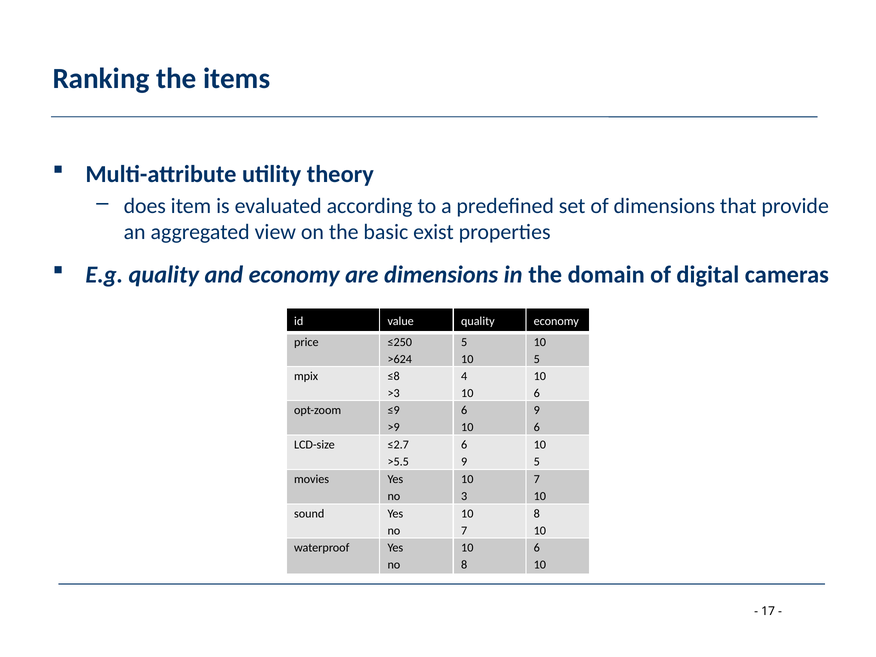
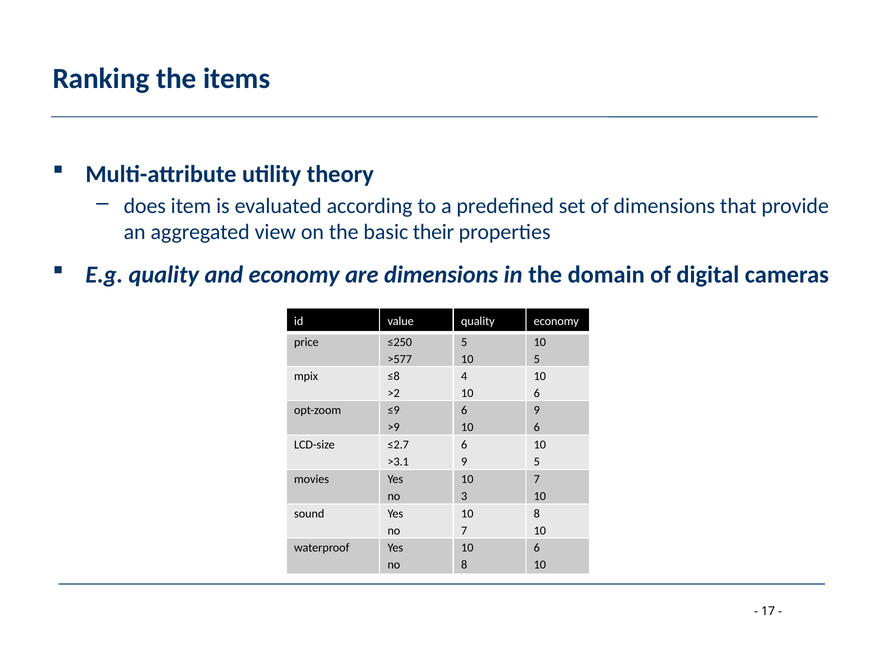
exist: exist -> their (434, 232)
>624: >624 -> >577 (400, 359)
>3: >3 -> >2 (394, 393)
>5.5: >5.5 -> >3.1 (398, 462)
